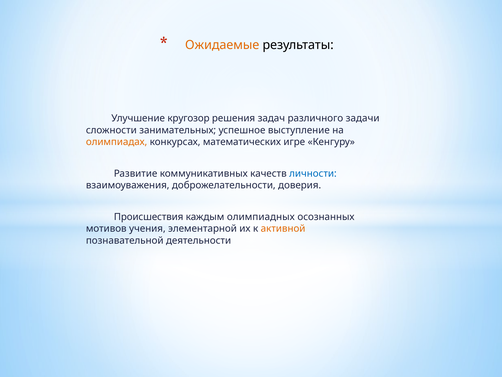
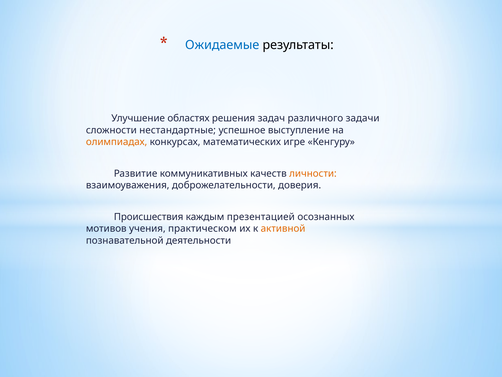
Ожидаемые colour: orange -> blue (222, 45)
кругозор: кругозор -> областях (189, 118)
занимательных: занимательных -> нестандартные (178, 130)
личности colour: blue -> orange (313, 173)
олимпиадных: олимпиадных -> презентацией (261, 217)
элементарной: элементарной -> практическом (202, 228)
